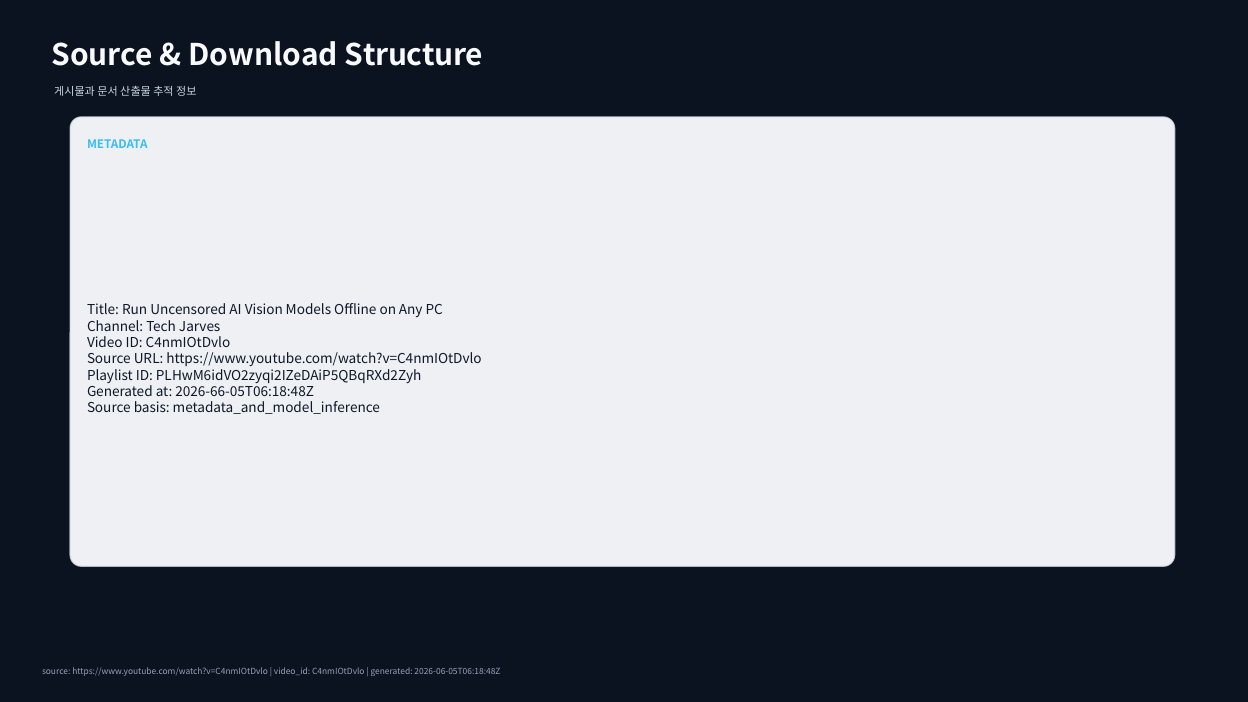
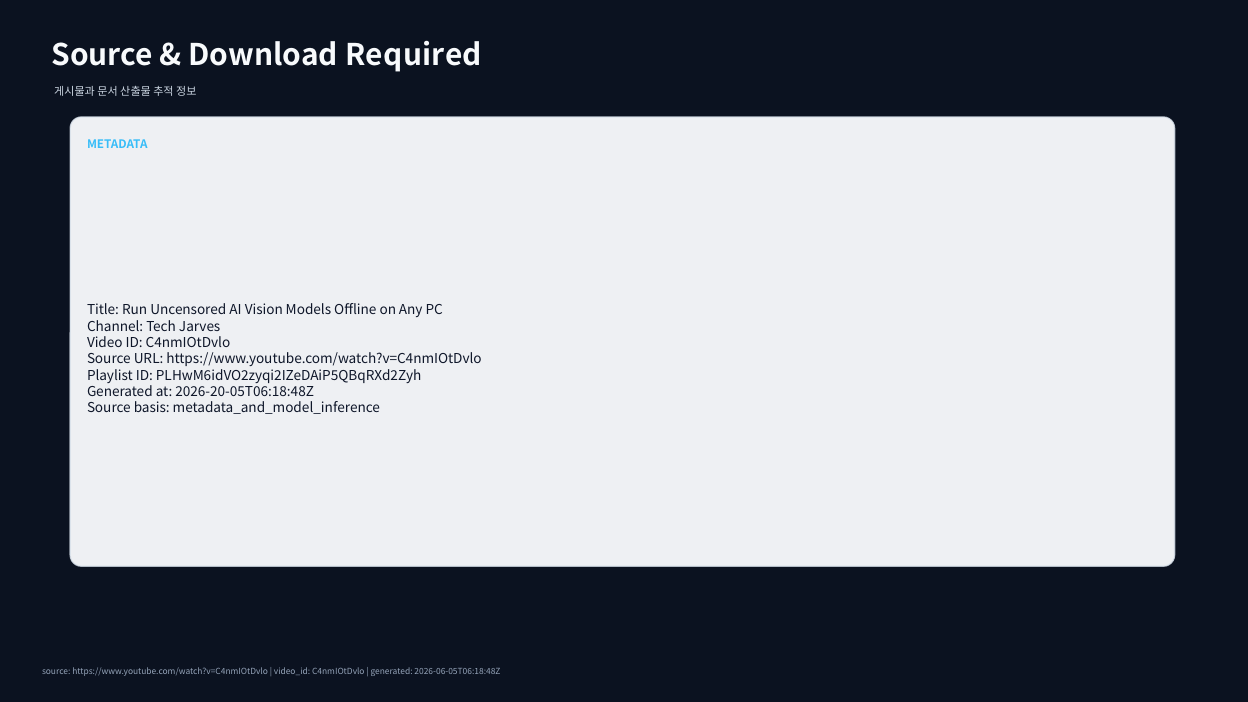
Structure: Structure -> Required (414, 56)
2026-66-05T06:18:48Z: 2026-66-05T06:18:48Z -> 2026-20-05T06:18:48Z (245, 392)
